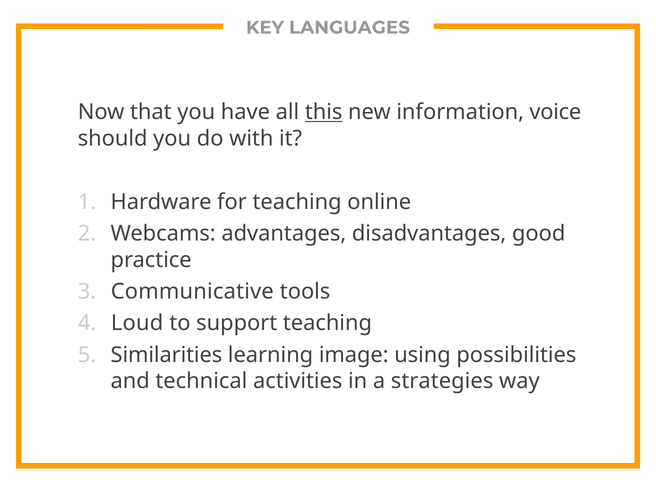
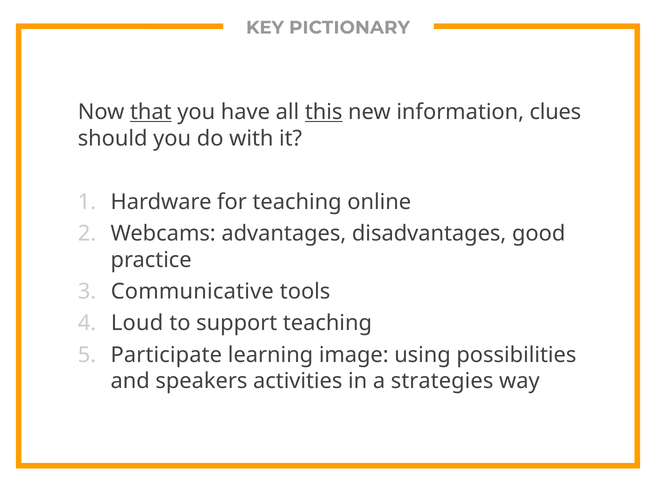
LANGUAGES: LANGUAGES -> PICTIONARY (349, 28)
that underline: none -> present (151, 112)
voice: voice -> clues (555, 112)
Similarities: Similarities -> Participate (166, 355)
technical: technical -> speakers (201, 381)
